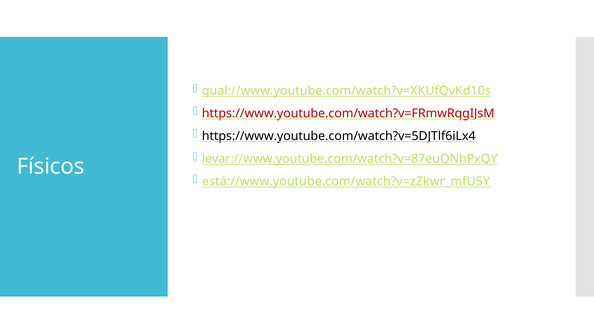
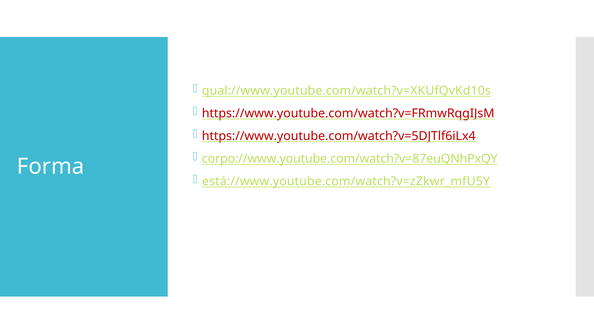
https://www.youtube.com/watch?v=5DJTlf6iLx4 colour: black -> red (339, 136)
levar://www.youtube.com/watch?v=87euQNhPxQY: levar://www.youtube.com/watch?v=87euQNhPxQY -> corpo://www.youtube.com/watch?v=87euQNhPxQY (350, 159)
Físicos: Físicos -> Forma (51, 167)
